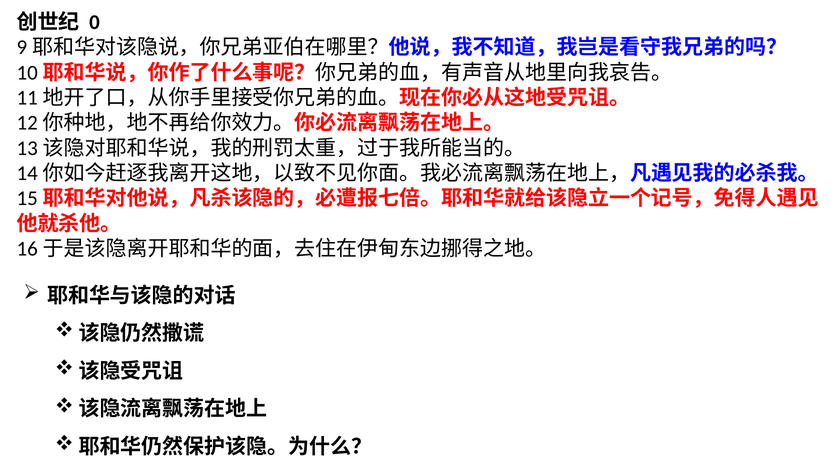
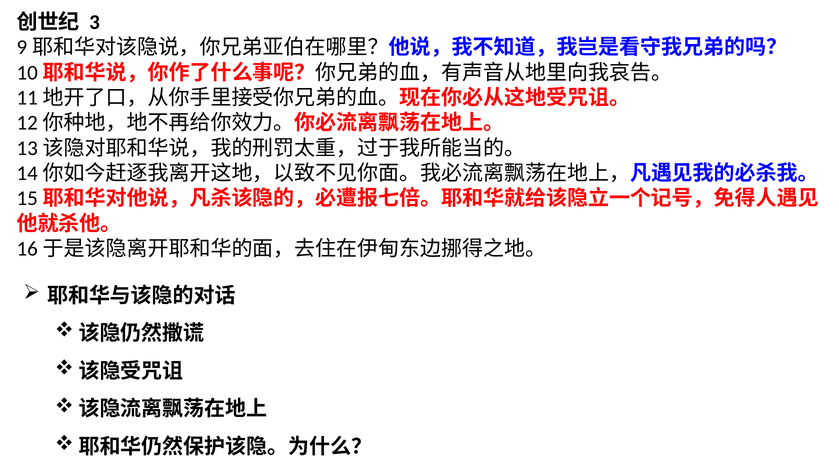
0: 0 -> 3 (95, 22)
